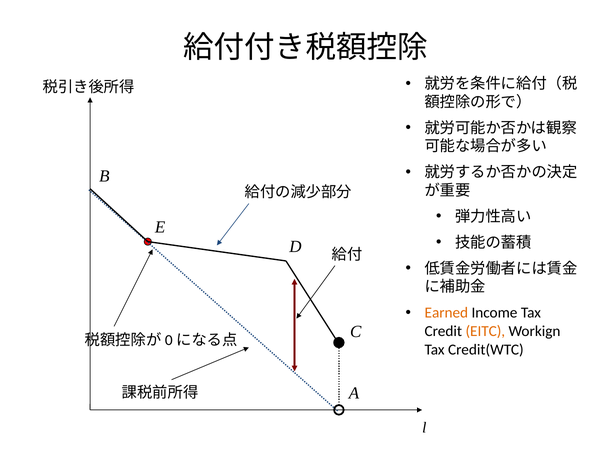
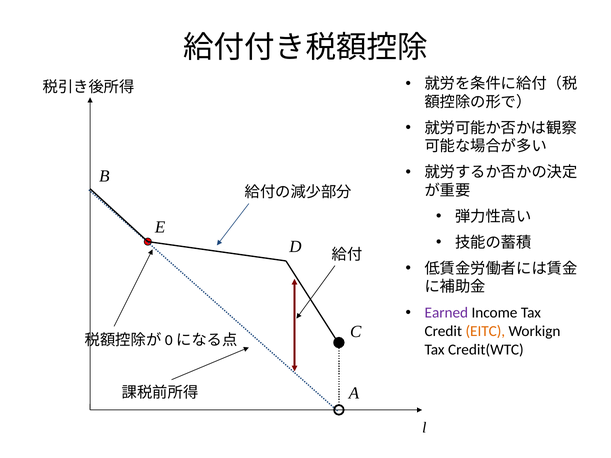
Earned colour: orange -> purple (446, 313)
